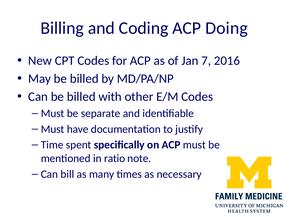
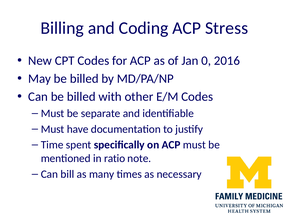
Doing: Doing -> Stress (227, 28)
7: 7 -> 0 (206, 61)
